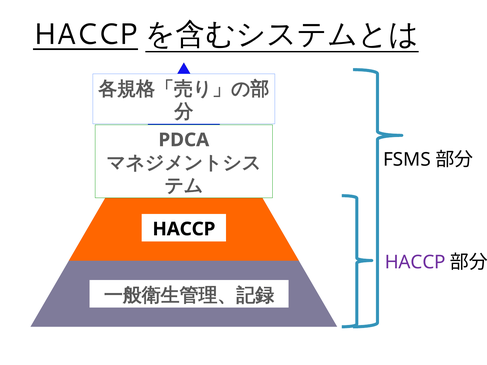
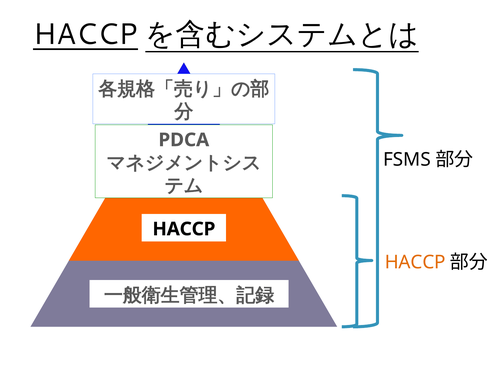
HACCP colour: purple -> orange (415, 263)
